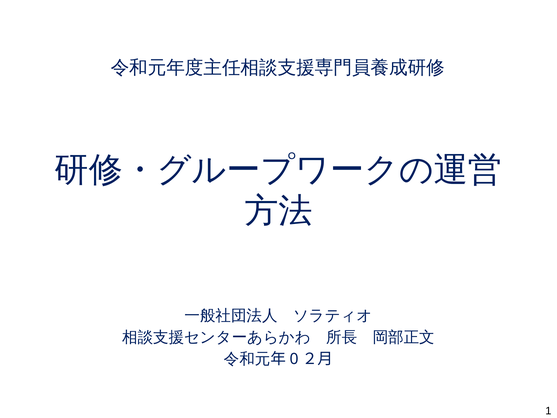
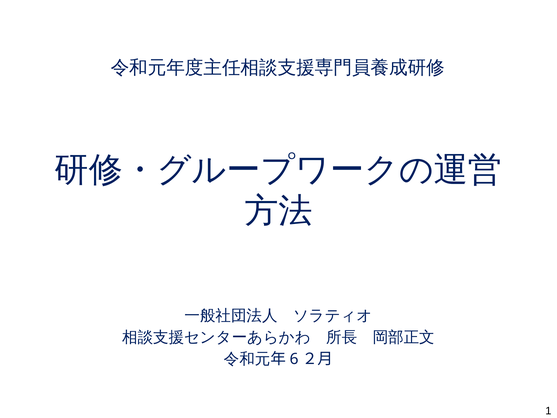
0: 0 -> 6 (294, 359)
